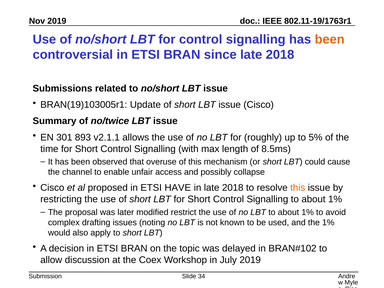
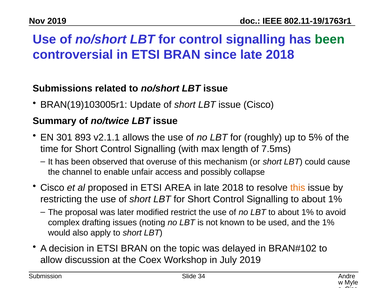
been colour: orange -> green (330, 39)
8.5ms: 8.5ms -> 7.5ms (276, 149)
HAVE: HAVE -> AREA (178, 188)
